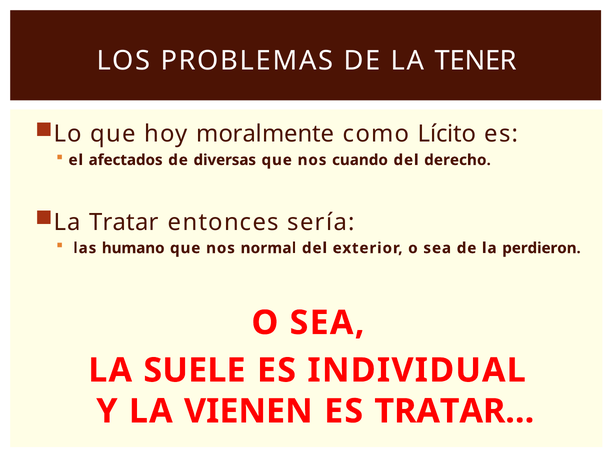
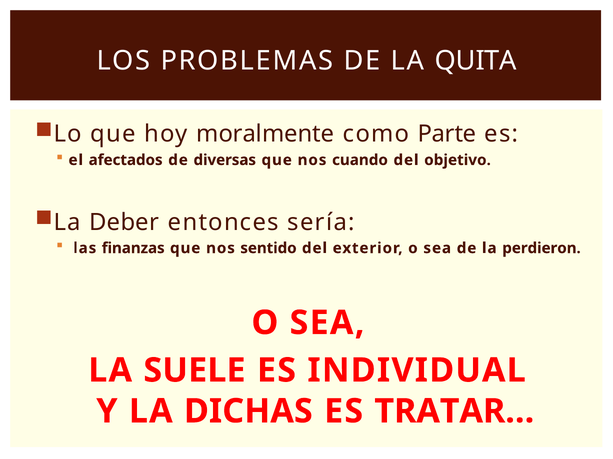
TENER: TENER -> QUITA (476, 61)
Lícito: Lícito -> Parte (447, 134)
derecho: derecho -> objetivo (458, 160)
Tratar: Tratar -> Deber (124, 223)
humano: humano -> finanzas (133, 249)
normal: normal -> sentido (268, 249)
VIENEN: VIENEN -> DICHAS (248, 412)
